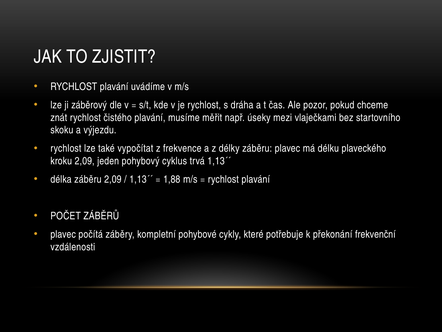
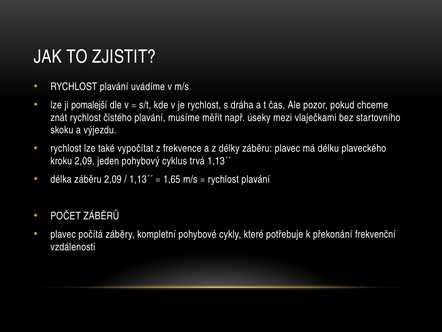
záběrový: záběrový -> pomalejší (89, 105)
1,88: 1,88 -> 1,65 (172, 179)
